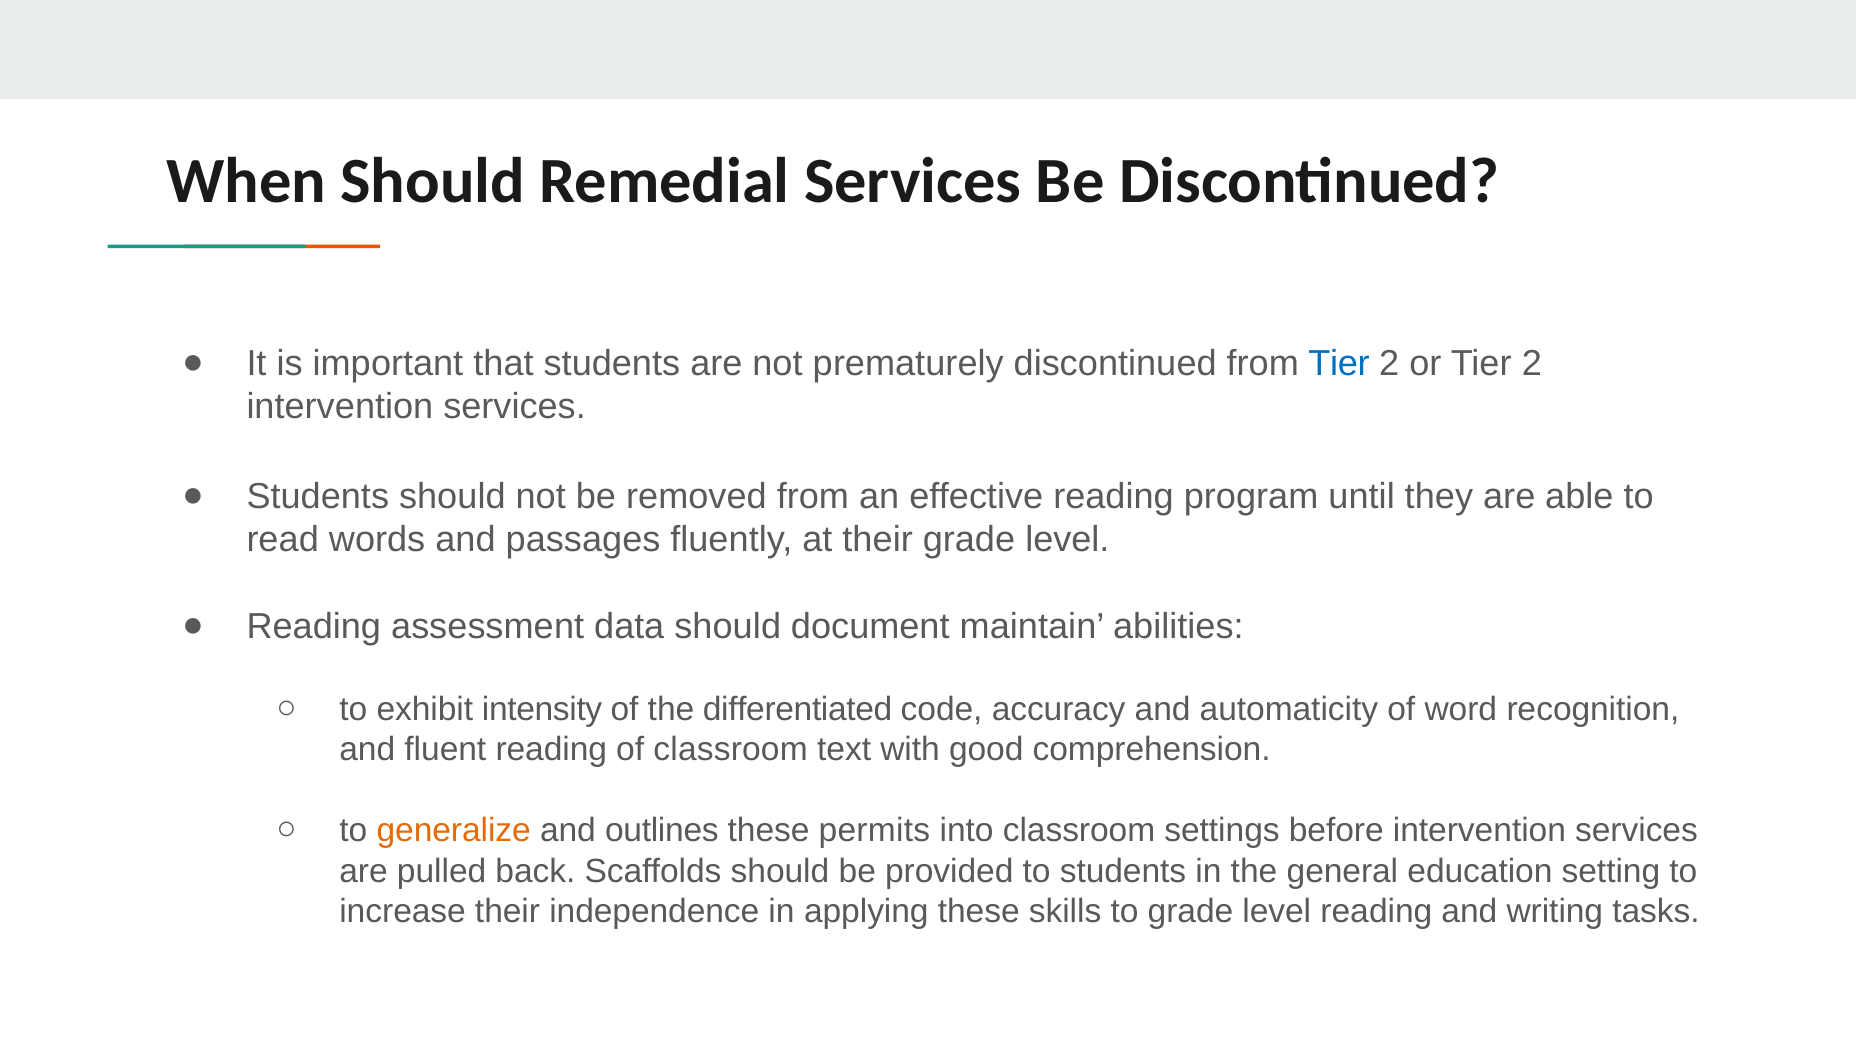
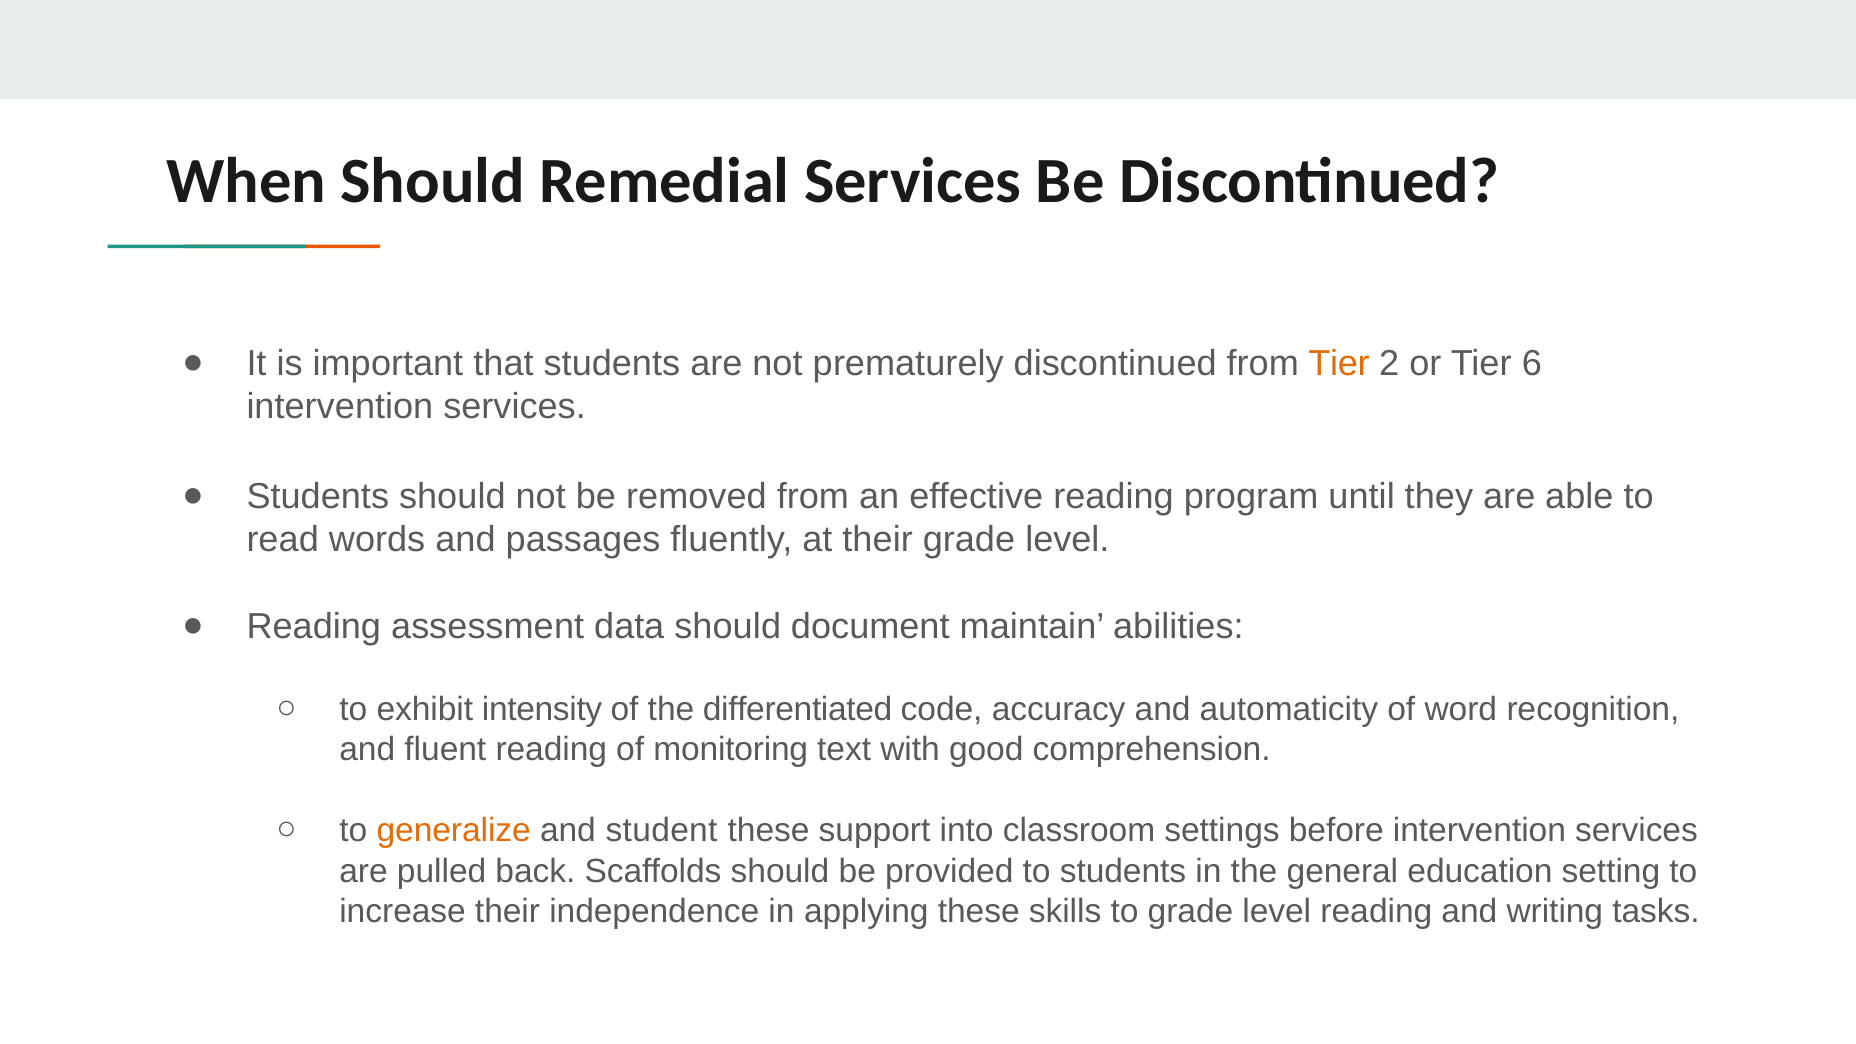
Tier colour: blue -> orange (1339, 363)
or Tier 2: 2 -> 6 (1532, 363)
of classroom: classroom -> monitoring (731, 749)
outlines: outlines -> student (662, 831)
permits: permits -> support (875, 831)
